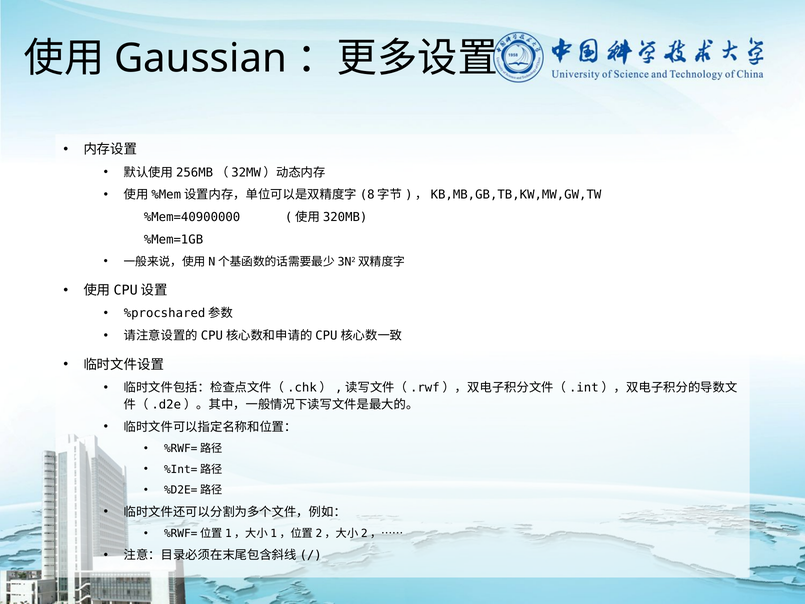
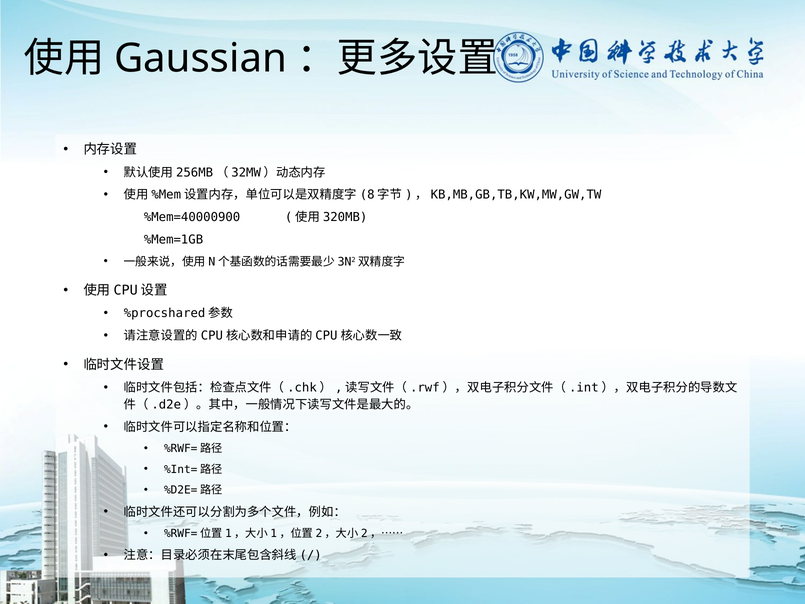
%Mem=40900000: %Mem=40900000 -> %Mem=40000900 (192, 217)
